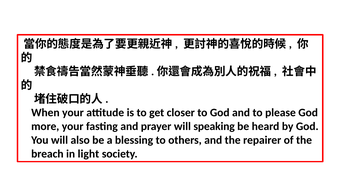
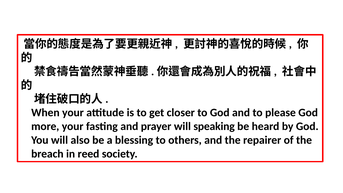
light: light -> reed (88, 154)
